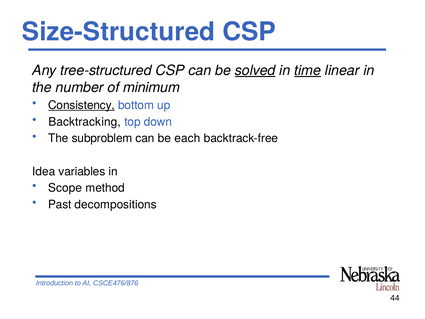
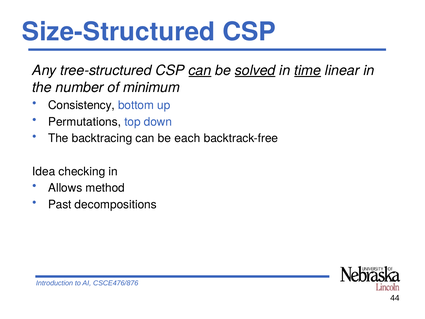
can underline: none -> present (200, 70)
Consistency underline: present -> none (82, 105)
Backtracking: Backtracking -> Permutations (85, 122)
subproblem: subproblem -> backtracing (102, 138)
variables: variables -> checking (82, 171)
Scope: Scope -> Allows (65, 188)
